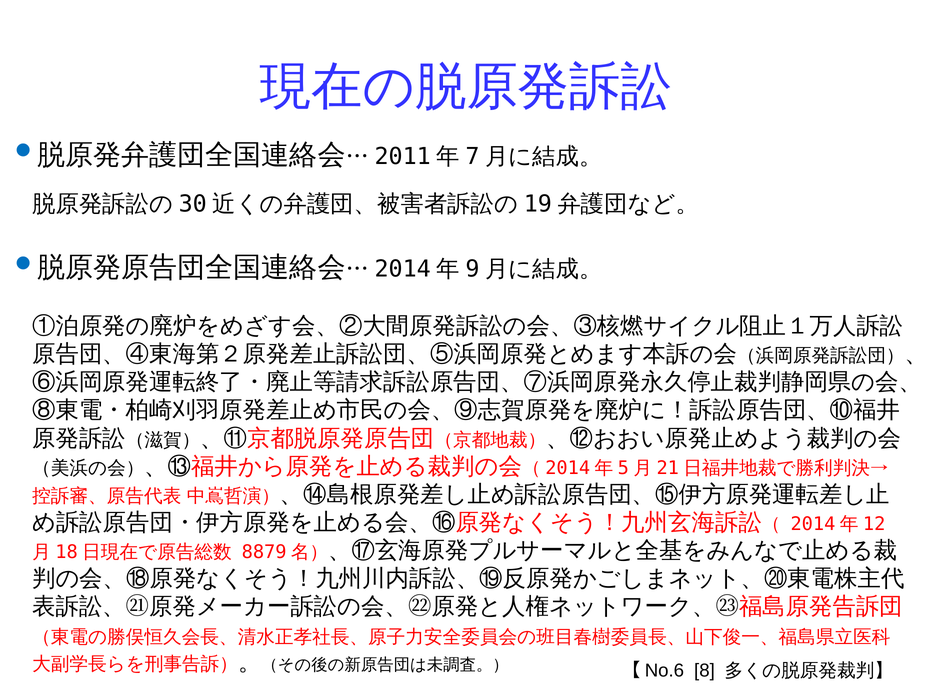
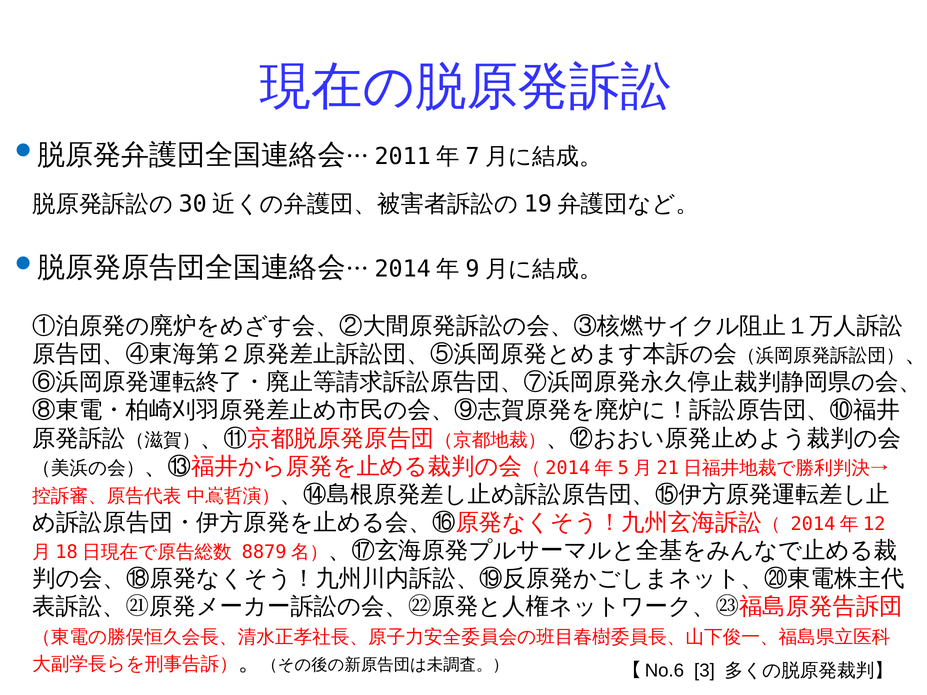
8: 8 -> 3 (704, 671)
